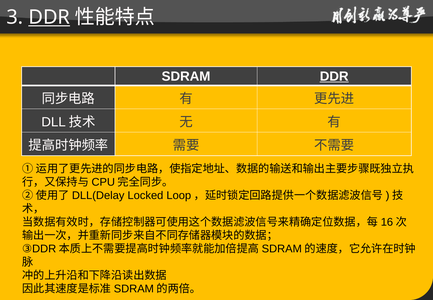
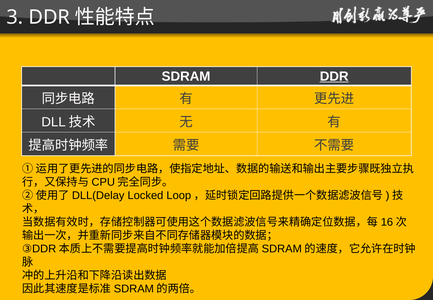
DDR underline: present -> none (49, 17)
